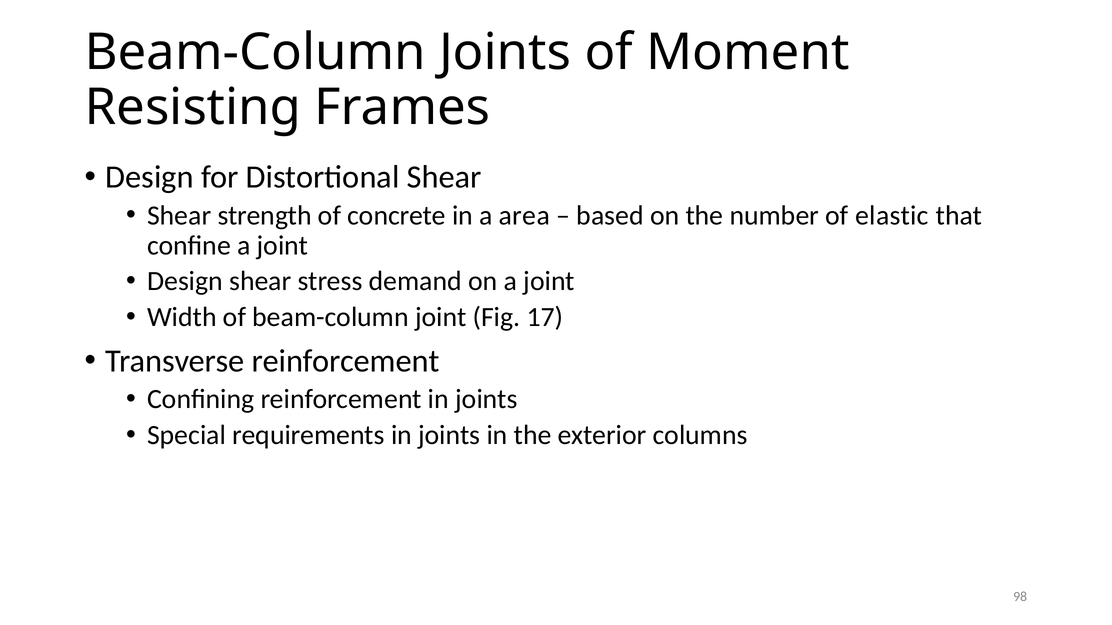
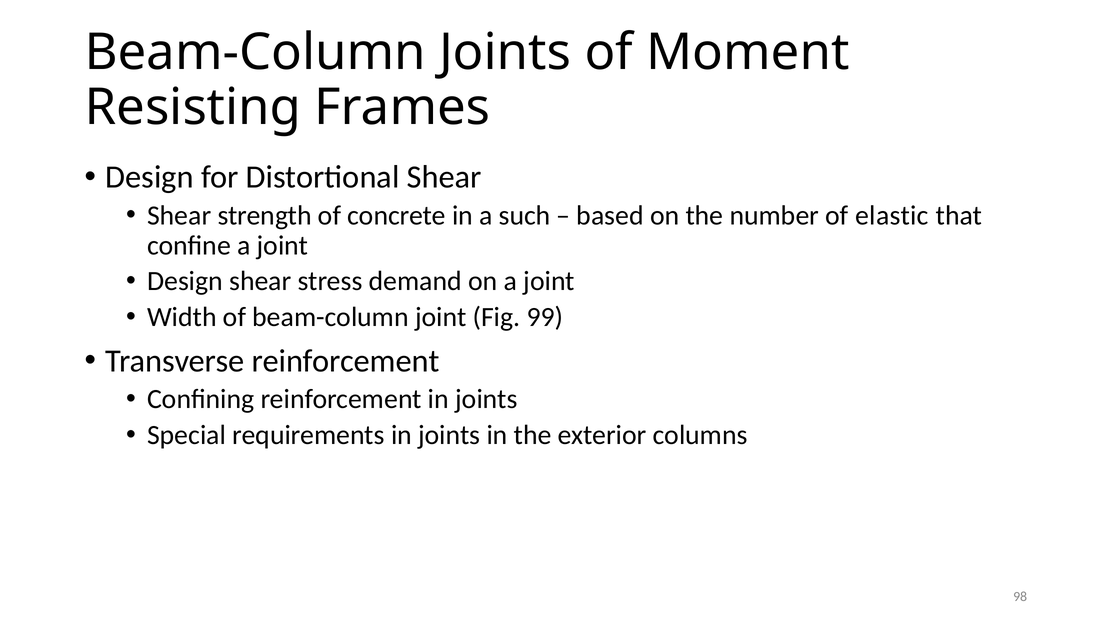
area: area -> such (525, 216)
17: 17 -> 99 (545, 317)
